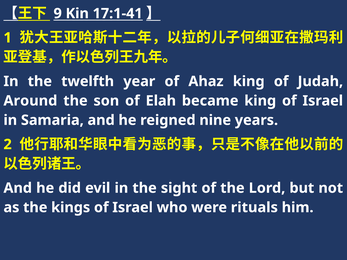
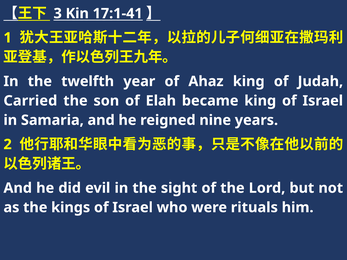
9: 9 -> 3 (58, 13)
Around: Around -> Carried (30, 101)
